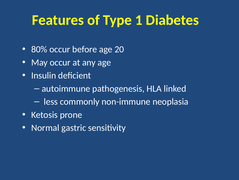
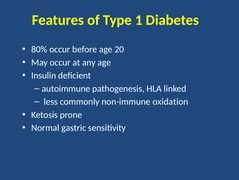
neoplasia: neoplasia -> oxidation (170, 101)
